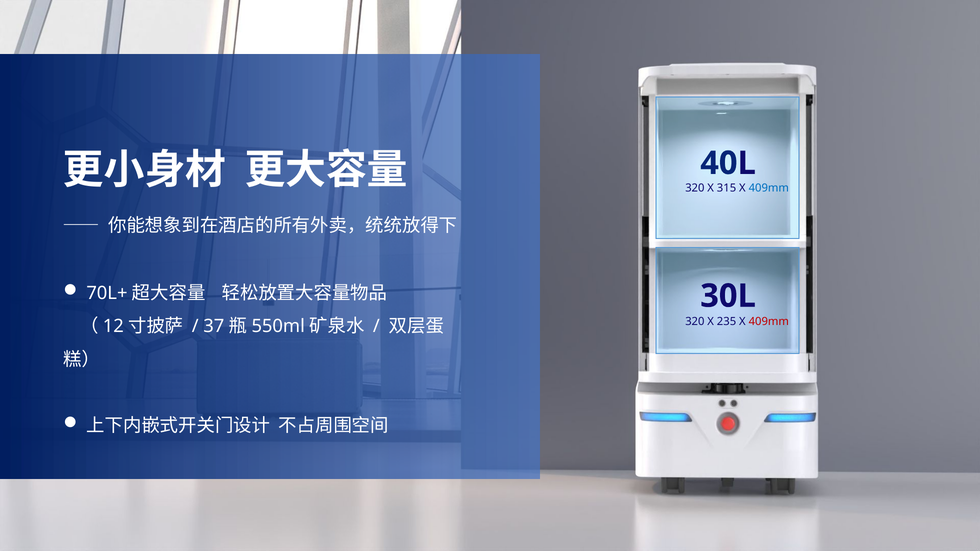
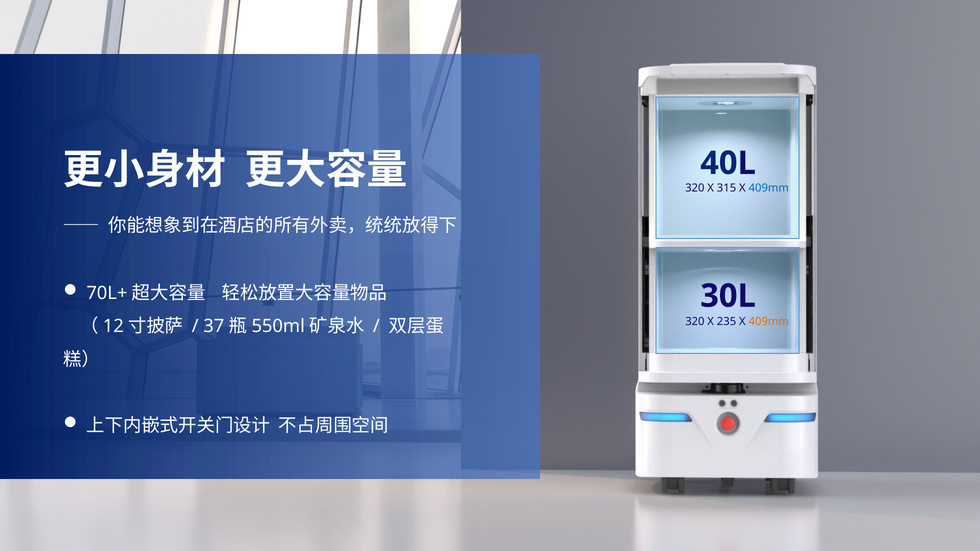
409mm colour: red -> orange (769, 322)
